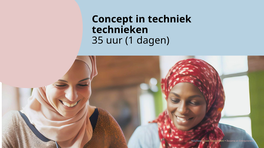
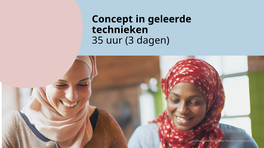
techniek: techniek -> geleerde (170, 19)
1: 1 -> 3 (130, 41)
